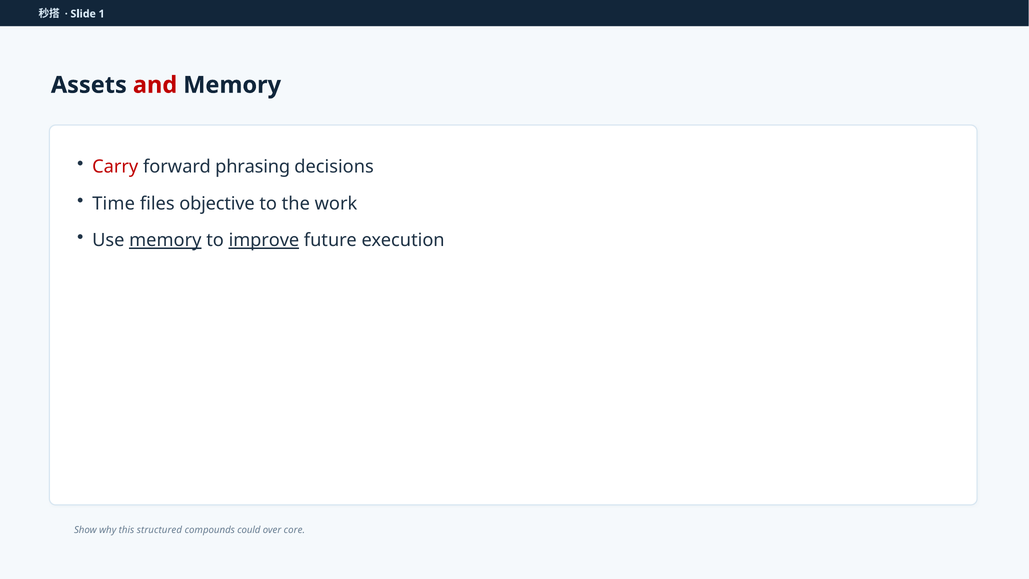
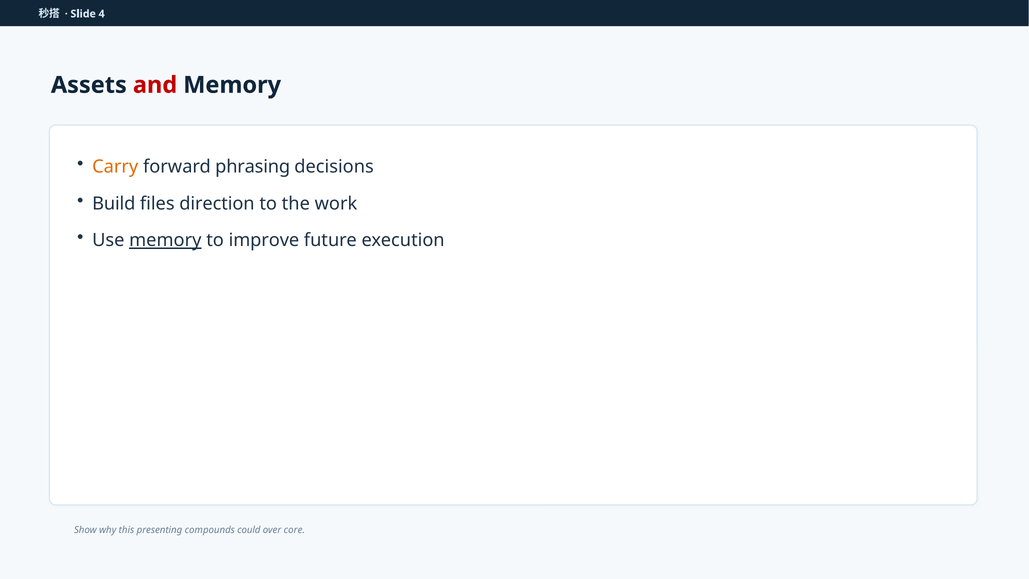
1: 1 -> 4 (102, 14)
Carry colour: red -> orange (115, 167)
Time: Time -> Build (114, 203)
objective: objective -> direction (217, 203)
improve underline: present -> none (264, 240)
structured: structured -> presenting (159, 530)
